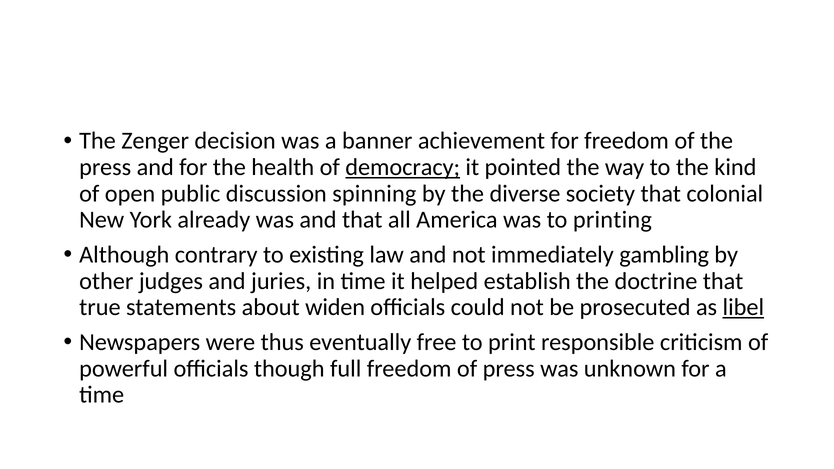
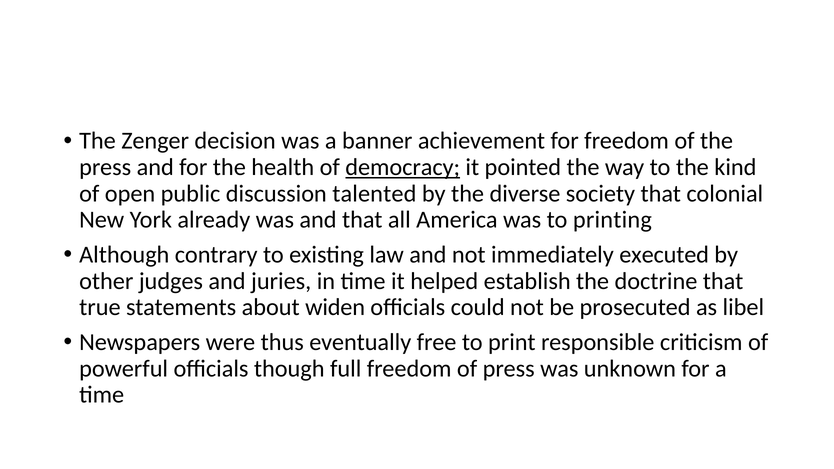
spinning: spinning -> talented (374, 194)
gambling: gambling -> executed (664, 255)
libel underline: present -> none (743, 307)
